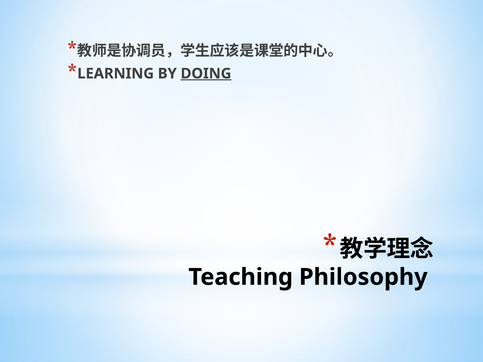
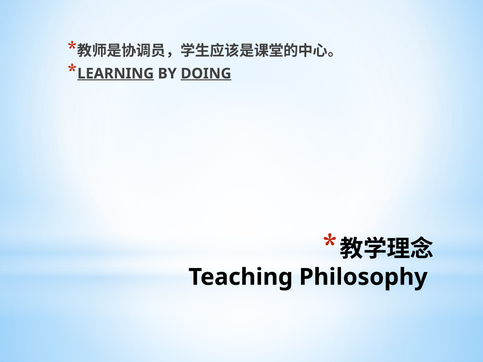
LEARNING underline: none -> present (116, 74)
